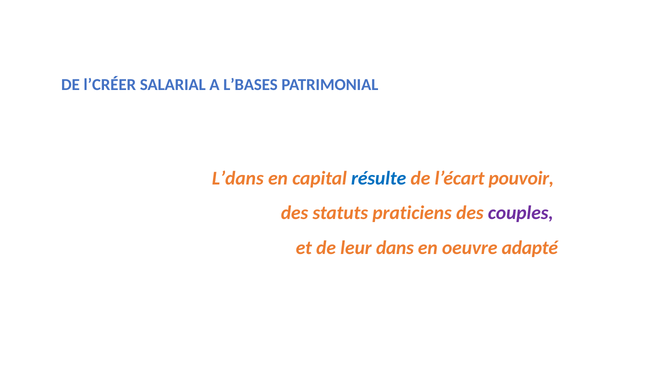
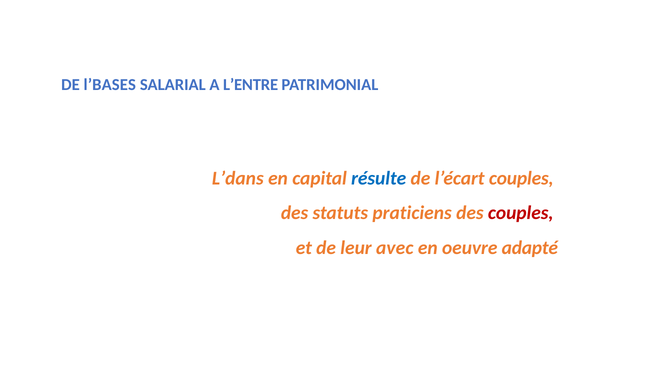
l’CRÉER: l’CRÉER -> l’BASES (110, 85)
L’BASES: L’BASES -> L’ENTRE (251, 85)
l’écart pouvoir: pouvoir -> couples (521, 178)
couples colour: purple -> red (521, 213)
dans: dans -> avec (395, 248)
